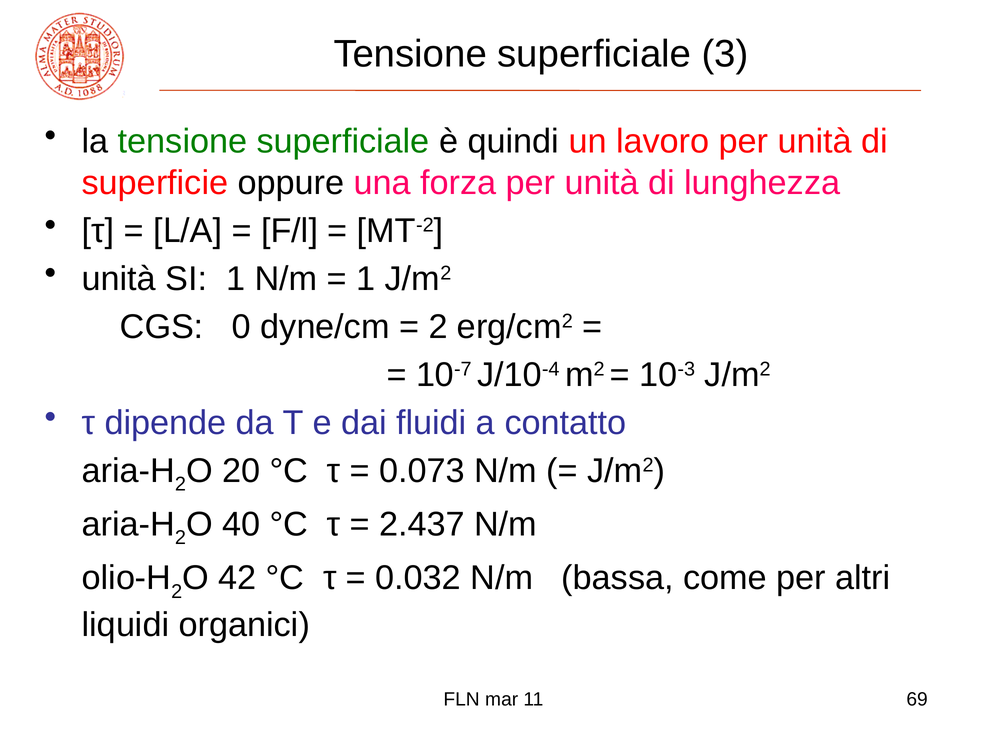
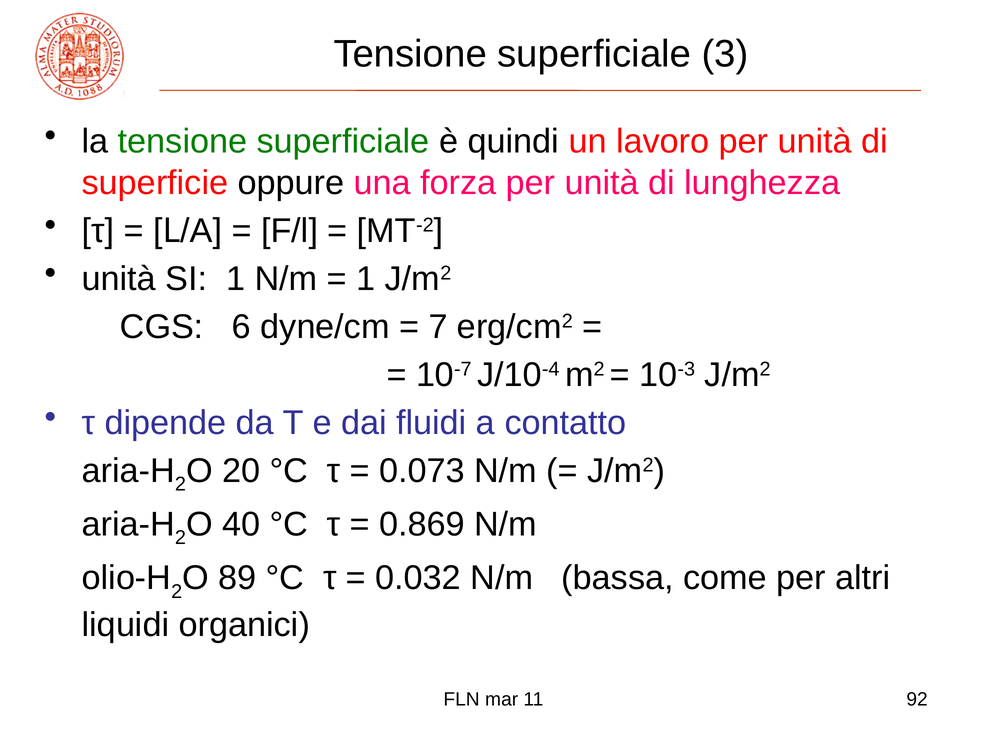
0: 0 -> 6 (241, 326)
2: 2 -> 7 (438, 326)
2.437: 2.437 -> 0.869 (422, 524)
42: 42 -> 89 (237, 578)
69: 69 -> 92 (917, 699)
